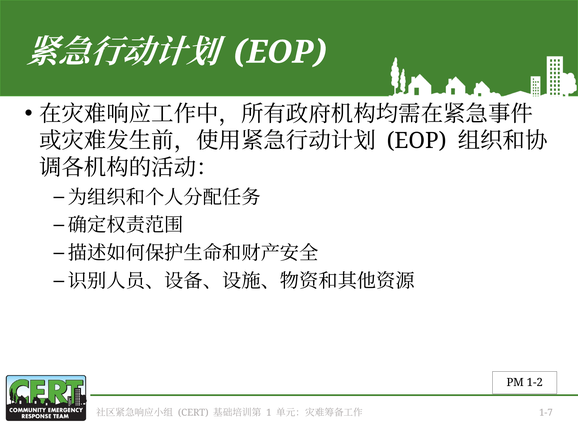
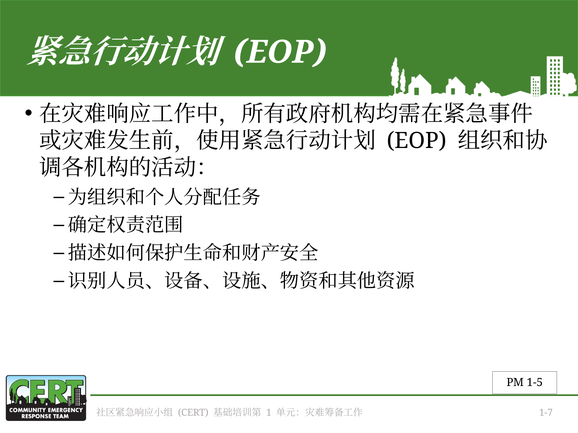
1-2: 1-2 -> 1-5 (535, 383)
